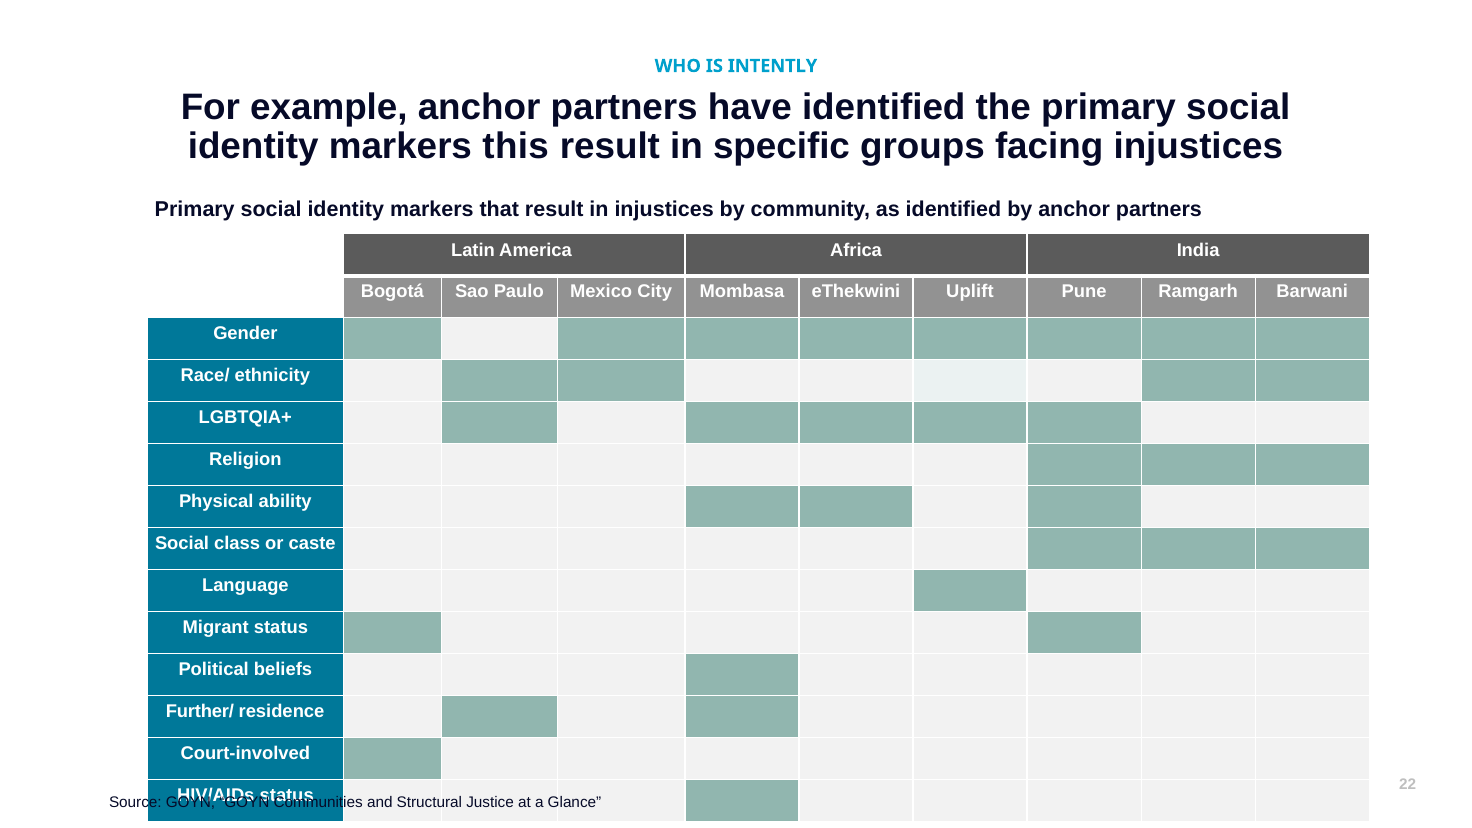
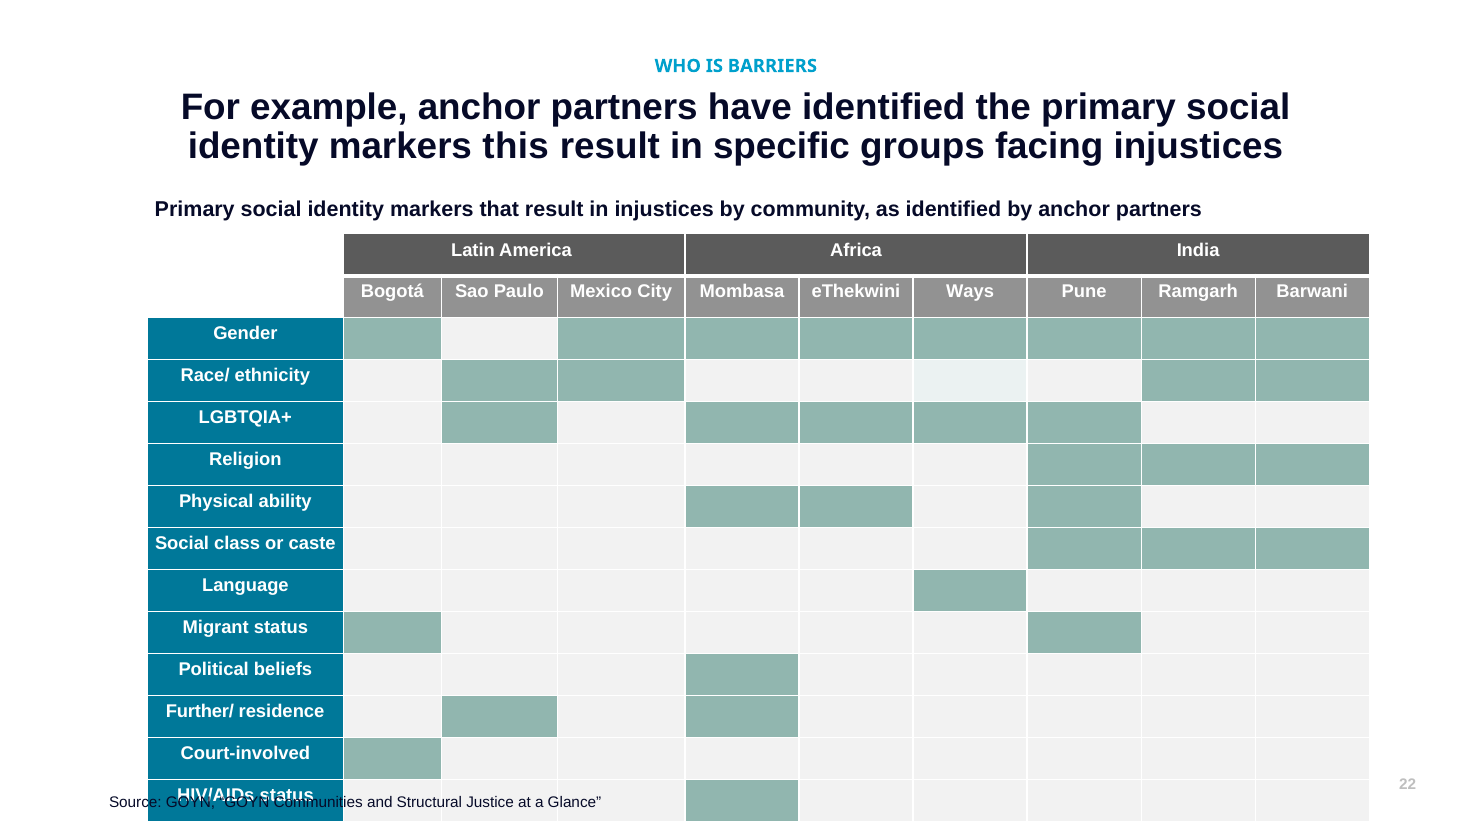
INTENTLY: INTENTLY -> BARRIERS (772, 66)
Uplift: Uplift -> Ways (970, 292)
